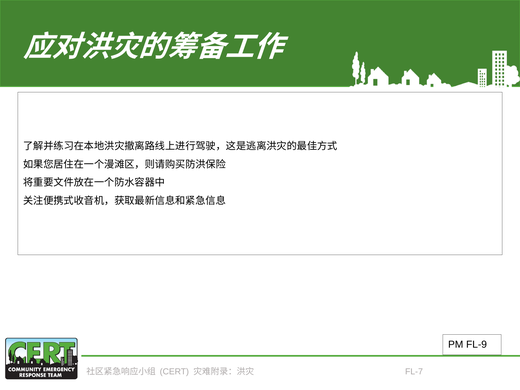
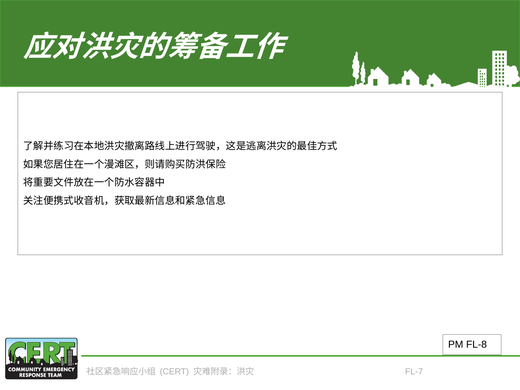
FL-9: FL-9 -> FL-8 (477, 345)
